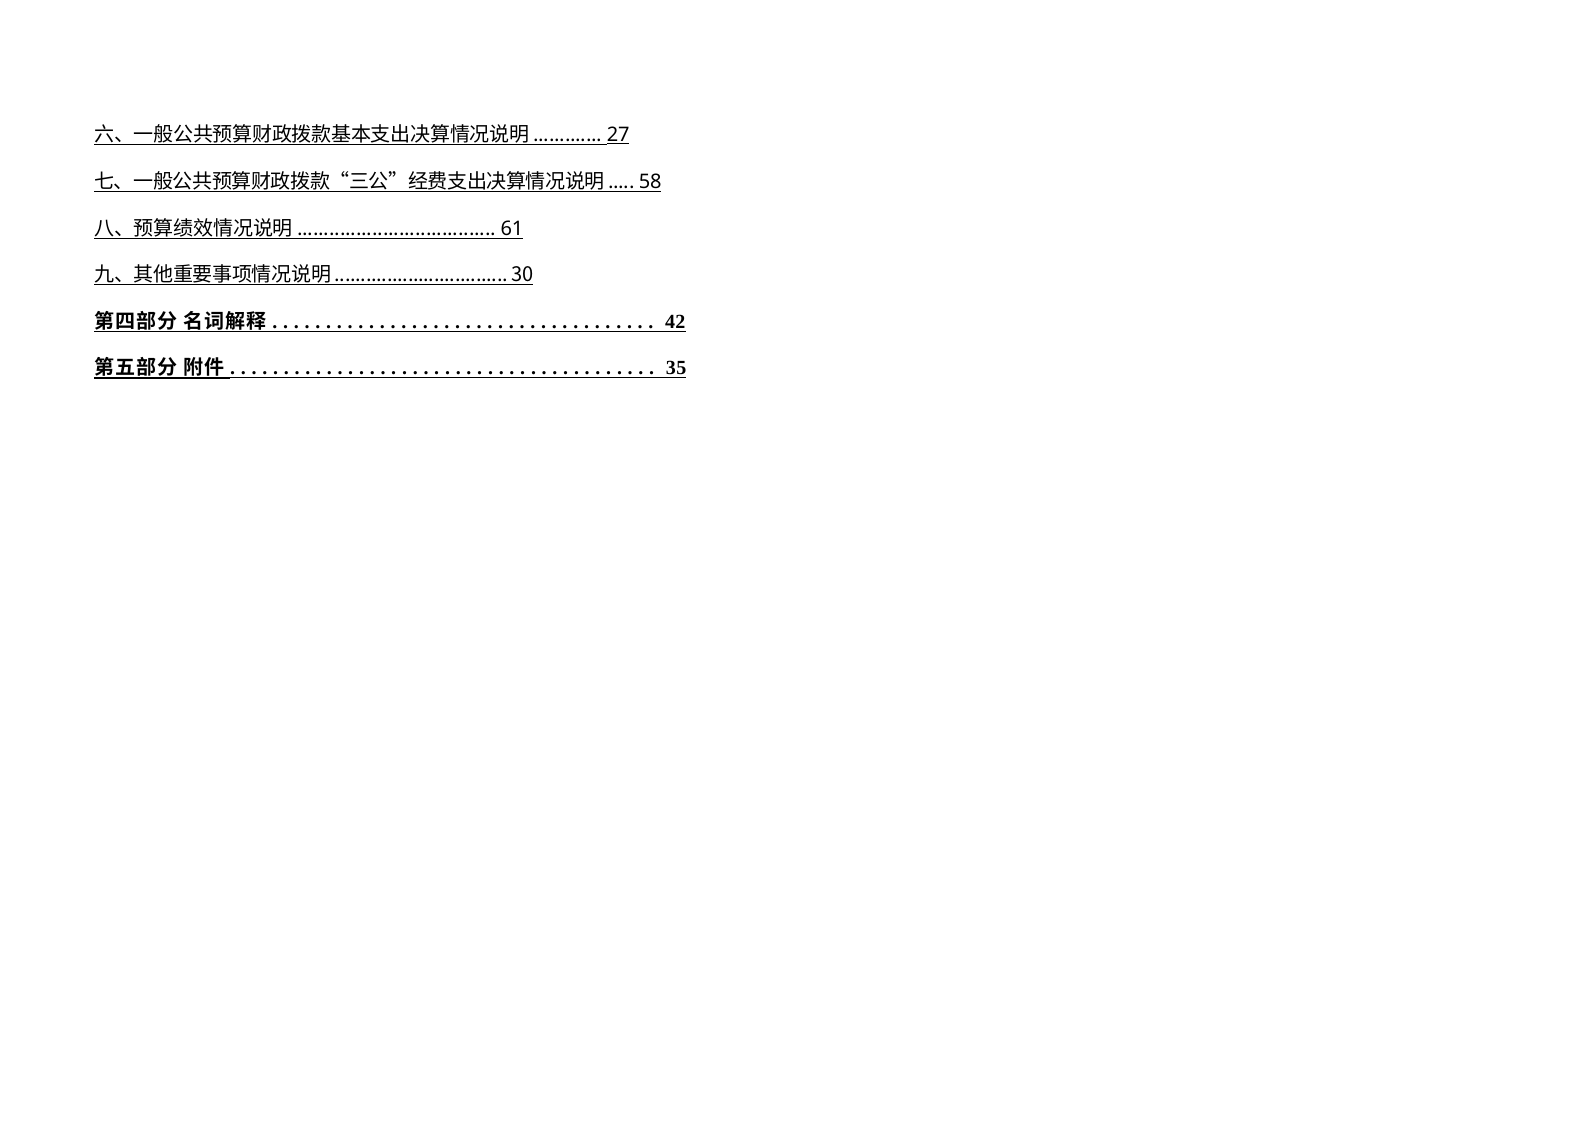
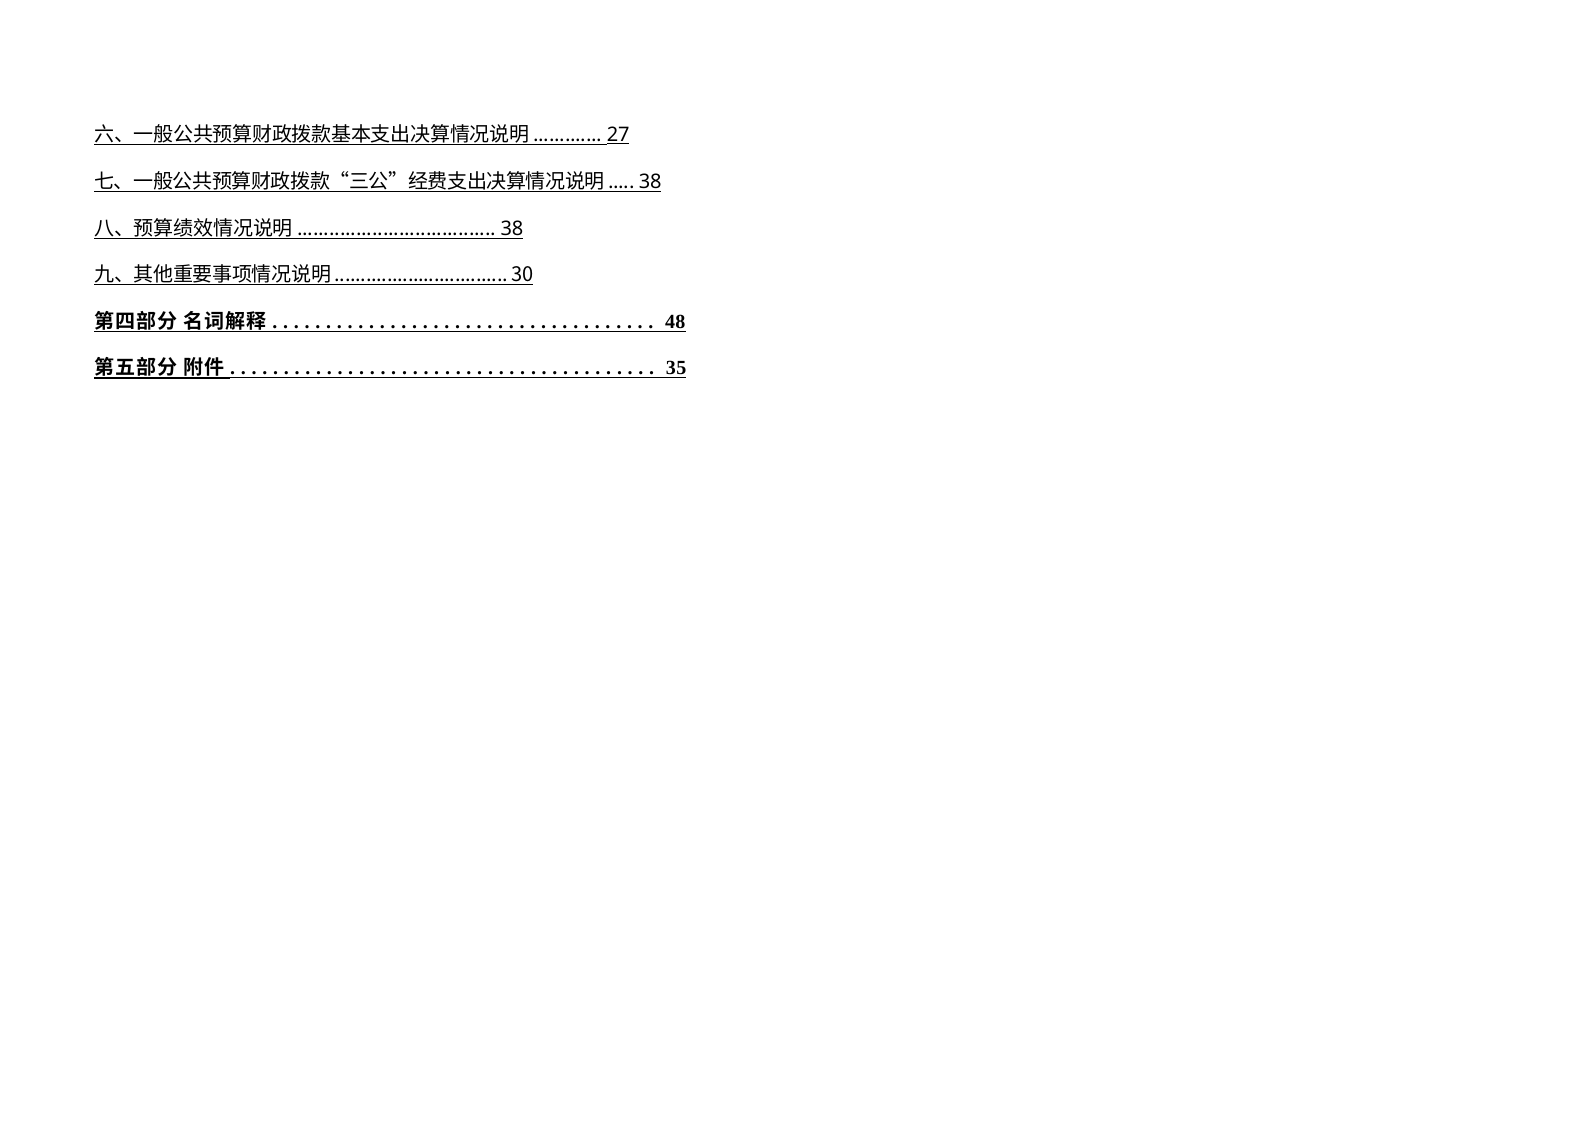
58: 58 -> 38 (650, 182)
61: 61 -> 38 (512, 229)
42: 42 -> 48 (675, 322)
